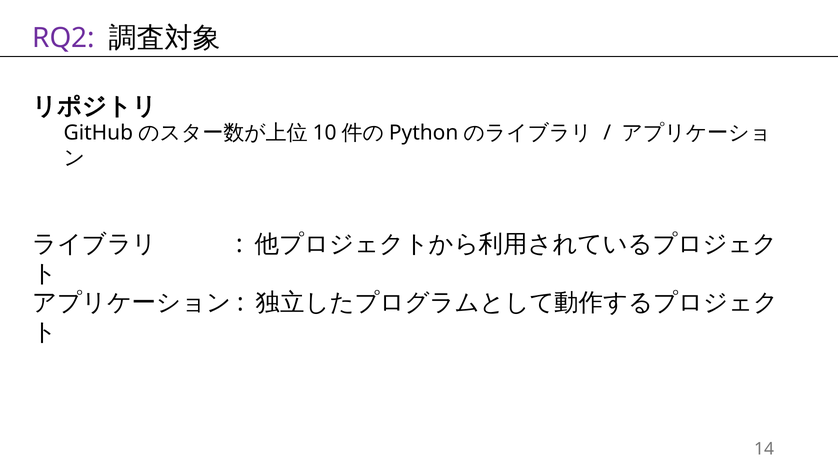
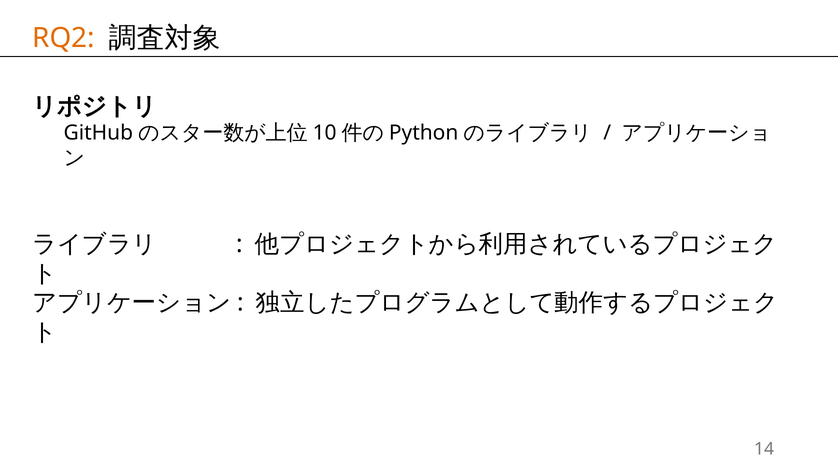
RQ2 colour: purple -> orange (63, 38)
